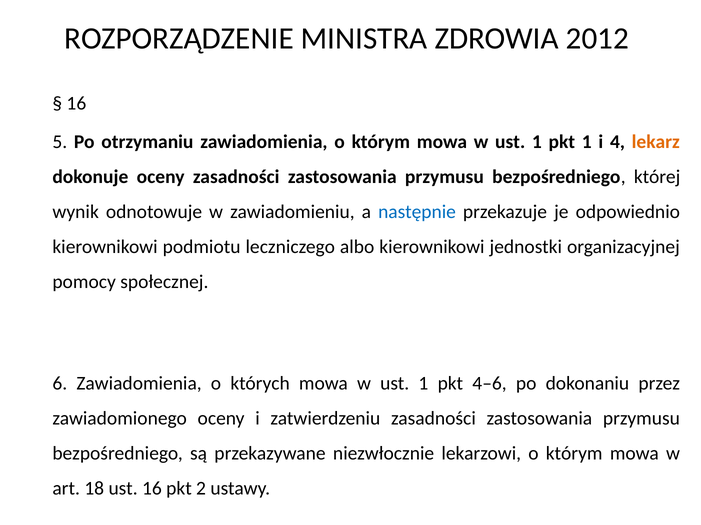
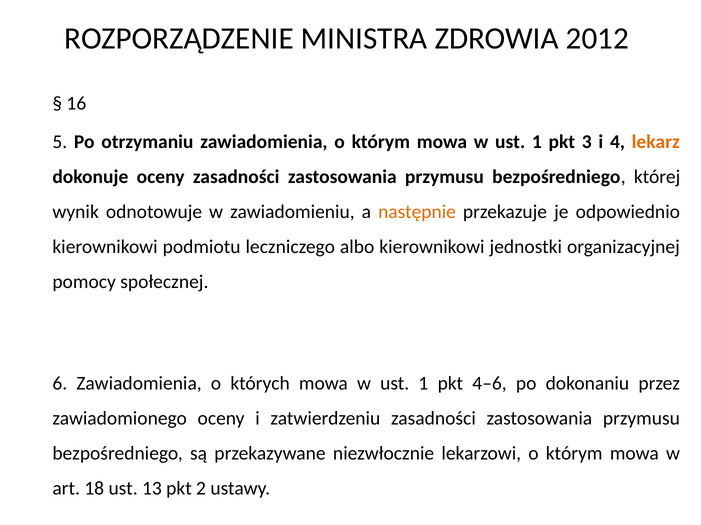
pkt 1: 1 -> 3 (587, 142)
następnie colour: blue -> orange (417, 212)
ust 16: 16 -> 13 (152, 489)
